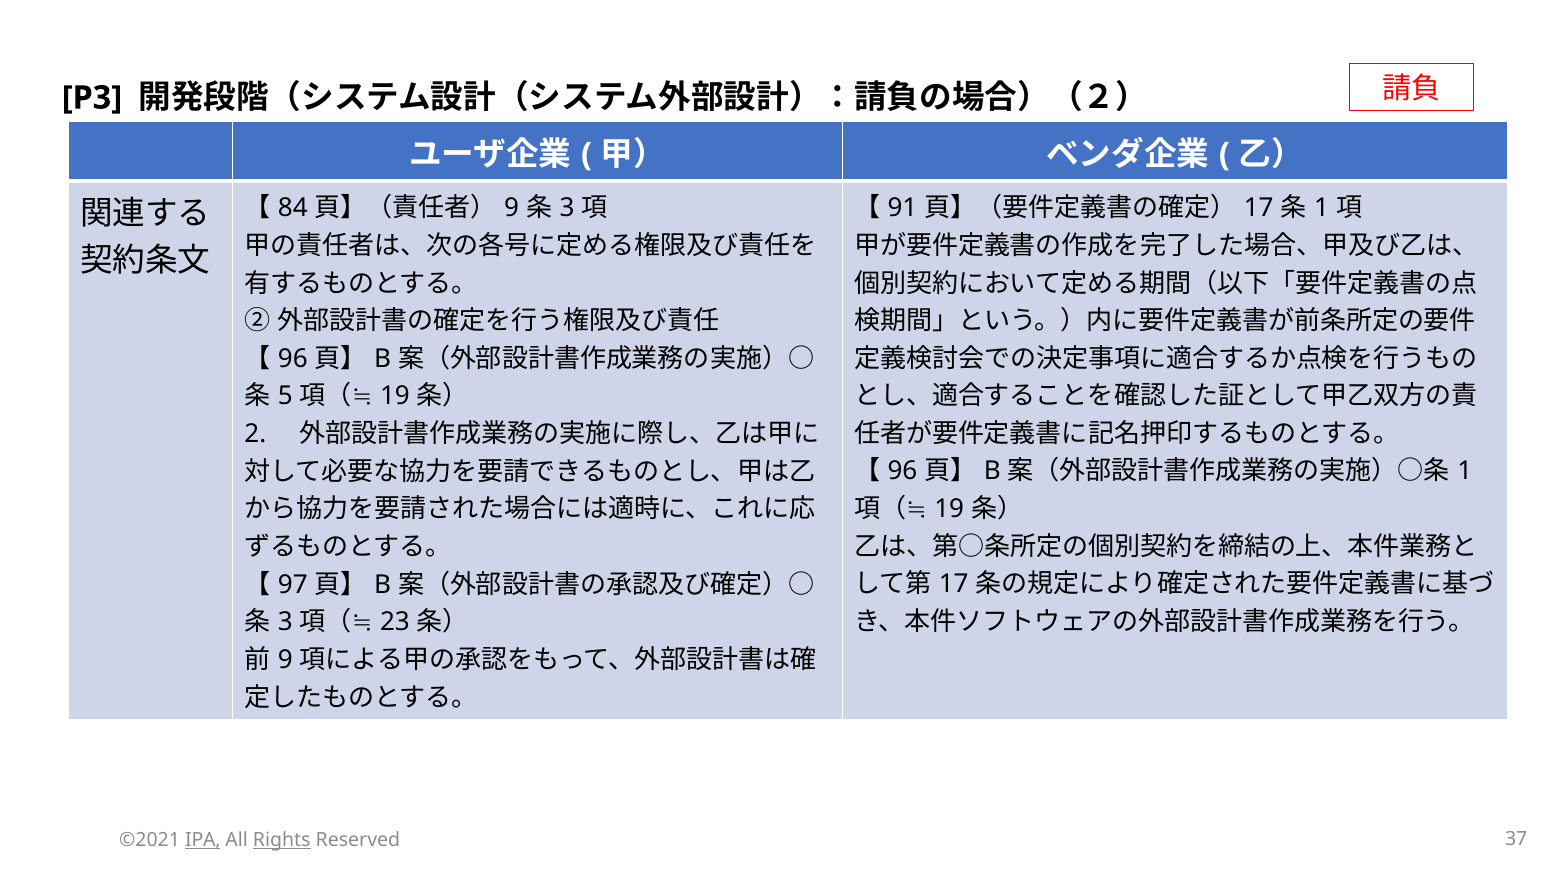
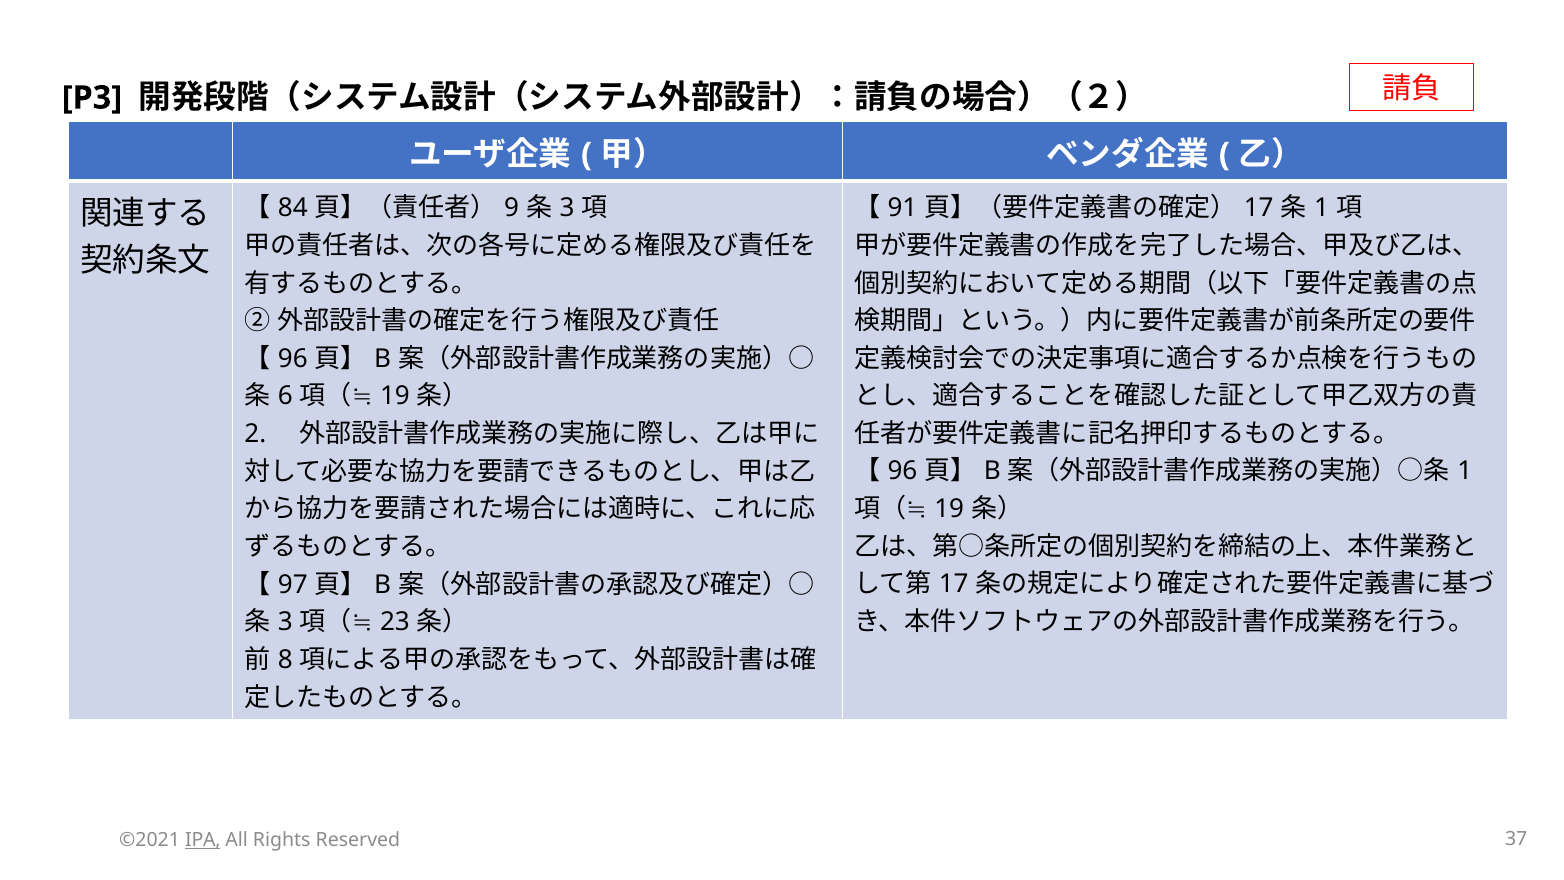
5: 5 -> 6 (285, 396)
9: 9 -> 8 (285, 660)
Rights underline: present -> none (282, 840)
